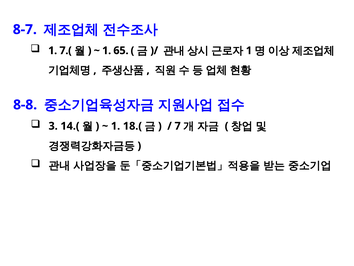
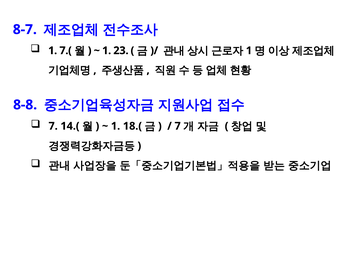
65: 65 -> 23 (121, 50)
3: 3 -> 7 (53, 126)
